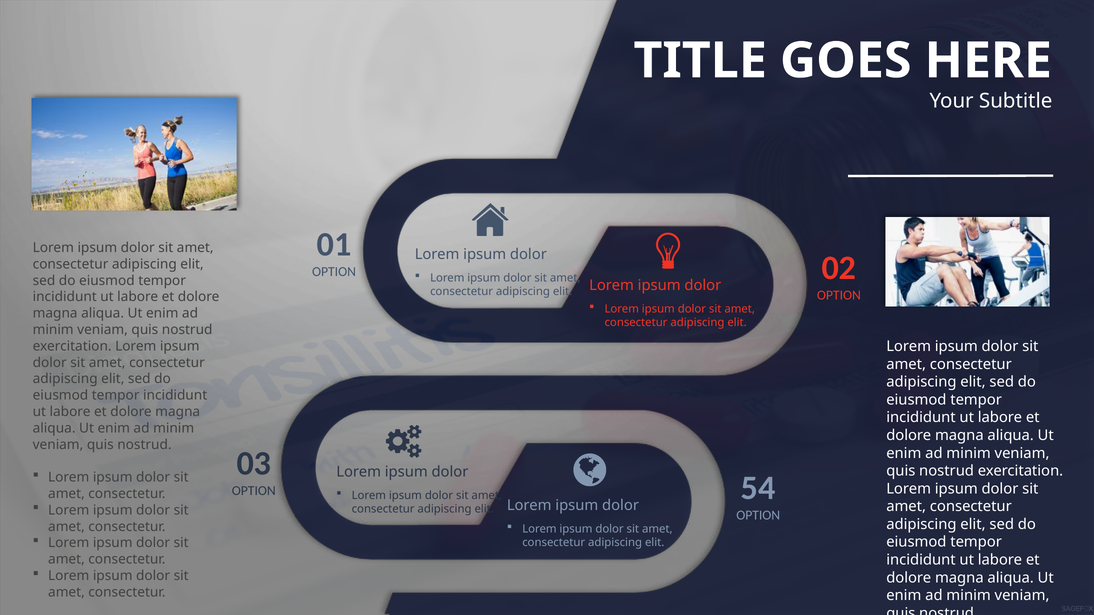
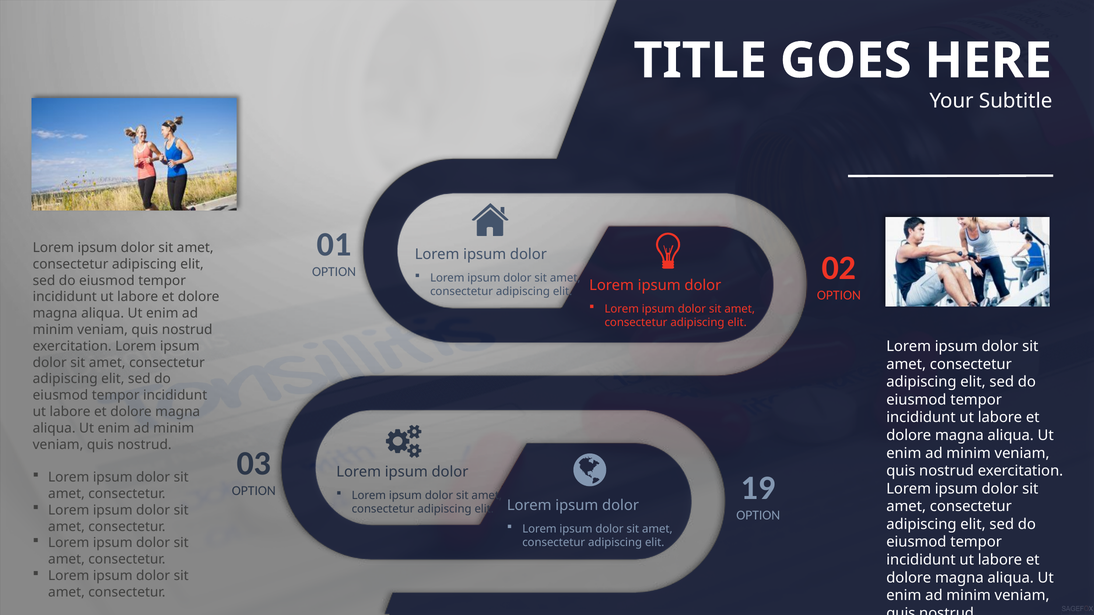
54: 54 -> 19 (758, 488)
